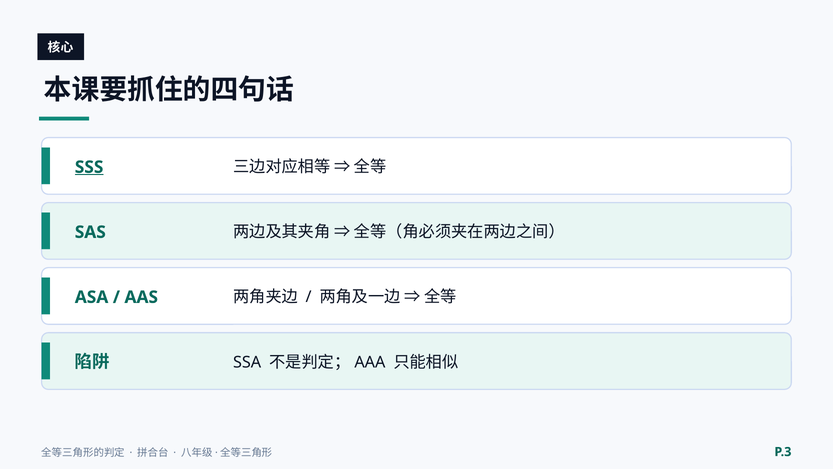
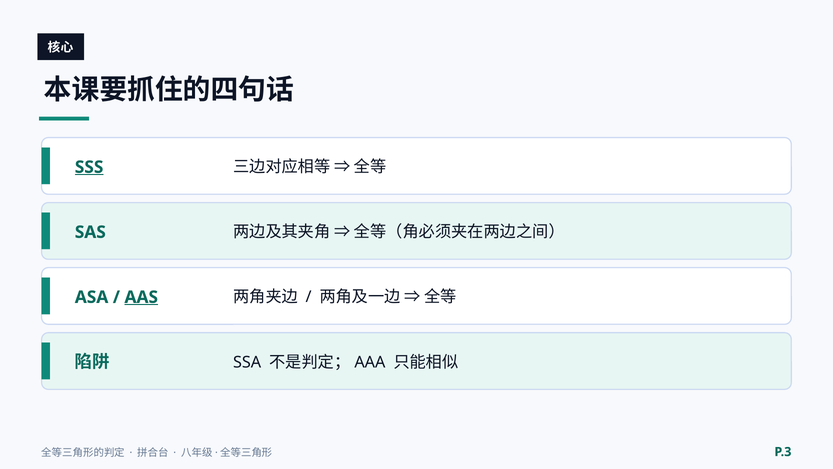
AAS underline: none -> present (141, 297)
